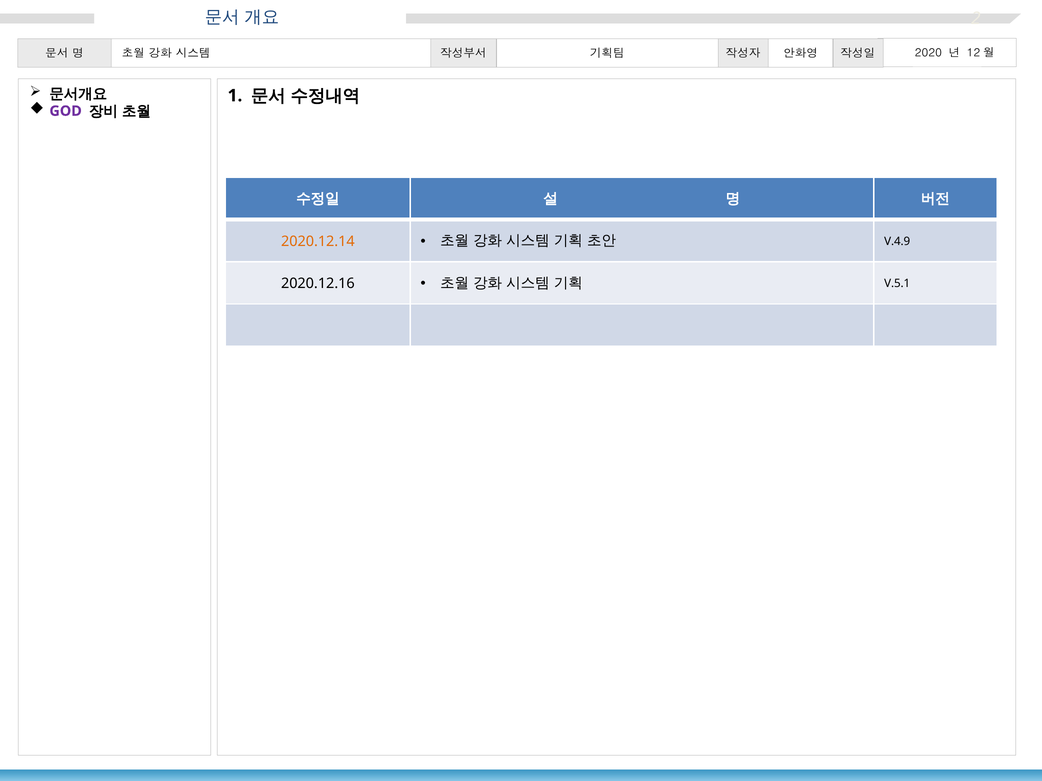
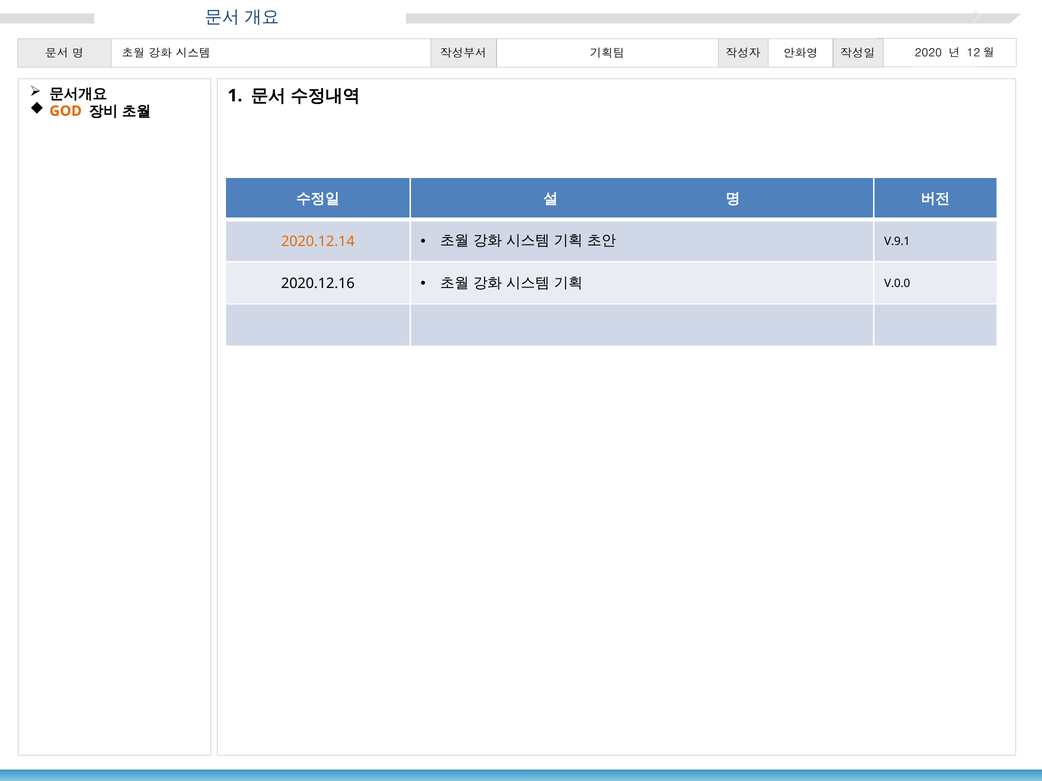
GOD colour: purple -> orange (66, 111)
V.4.9: V.4.9 -> V.9.1 (897, 241)
V.5.1: V.5.1 -> V.0.0 (897, 284)
